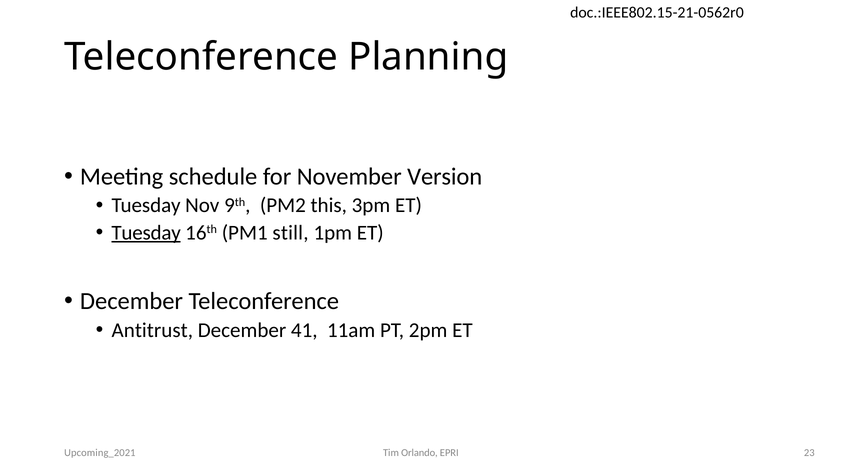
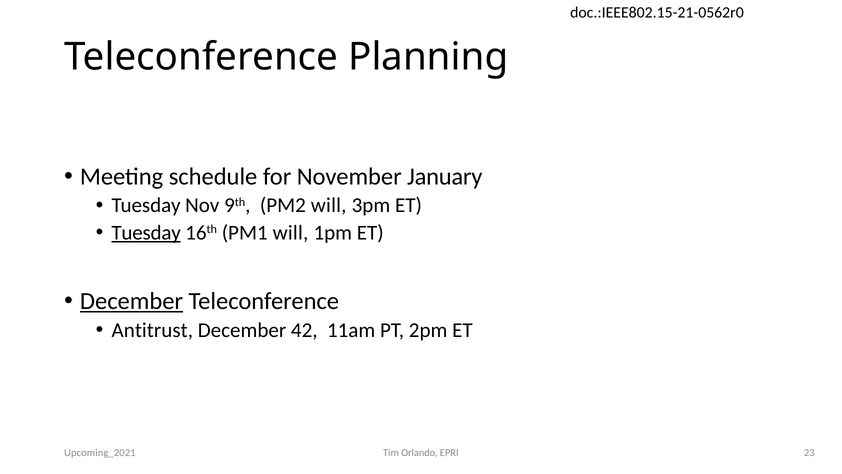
Version: Version -> January (445, 176)
PM2 this: this -> will (329, 205)
PM1 still: still -> will (290, 232)
December underline: none -> present (131, 301)
41: 41 -> 42 (304, 330)
